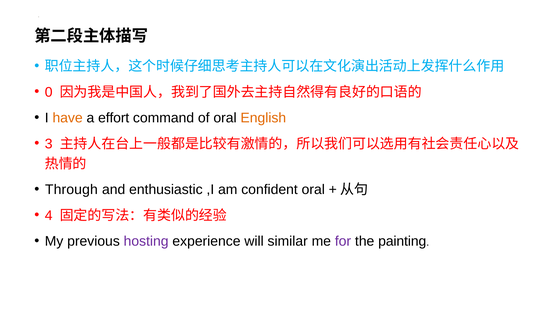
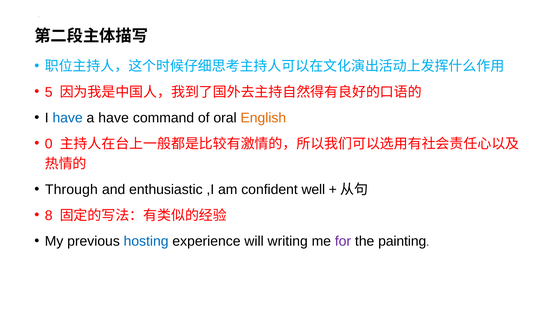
0: 0 -> 5 (49, 92)
have colour: orange -> blue (68, 118)
a effort: effort -> have (114, 118)
3: 3 -> 0 (49, 144)
confident oral: oral -> well (313, 190)
4: 4 -> 8 (49, 216)
hosting colour: purple -> blue (146, 242)
similar: similar -> writing (288, 242)
